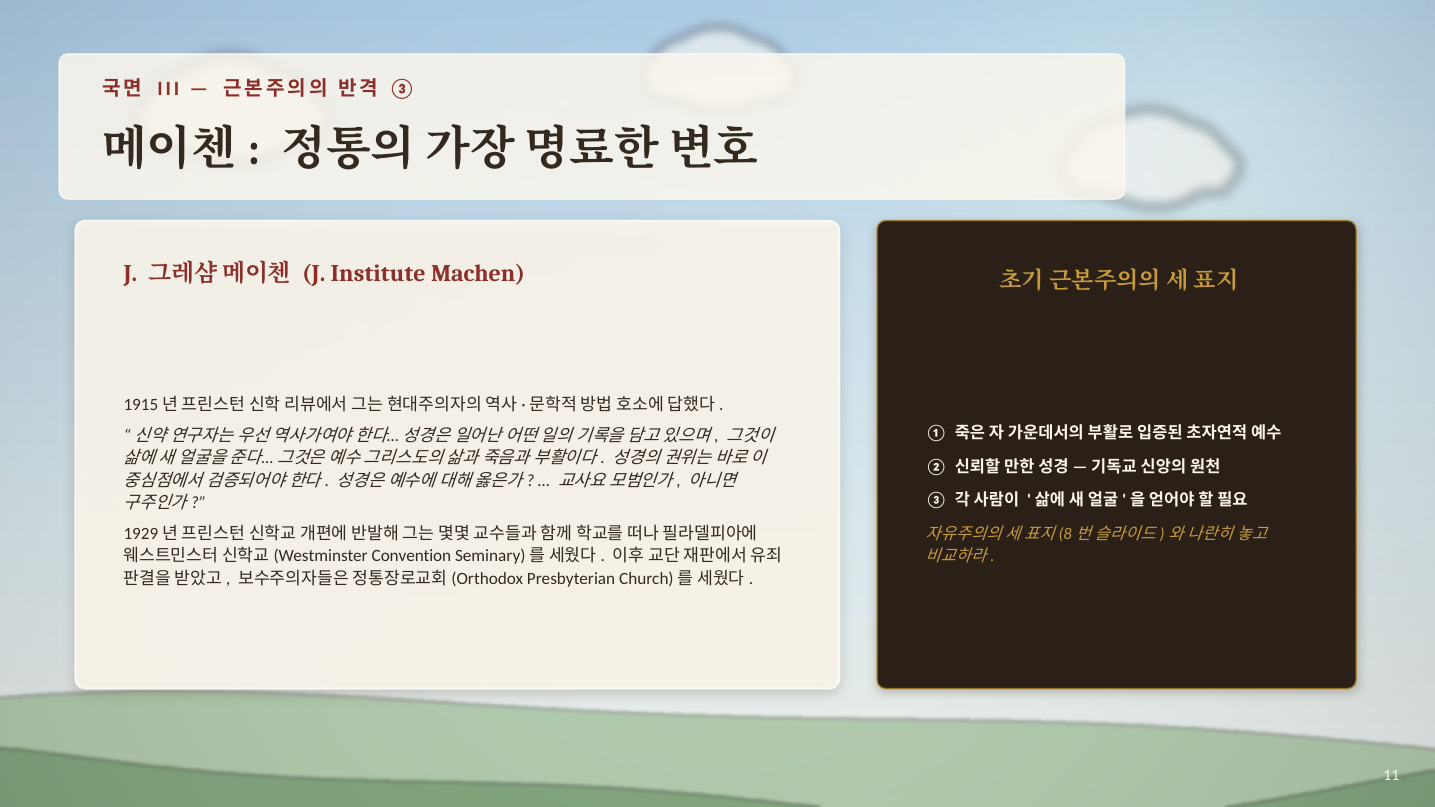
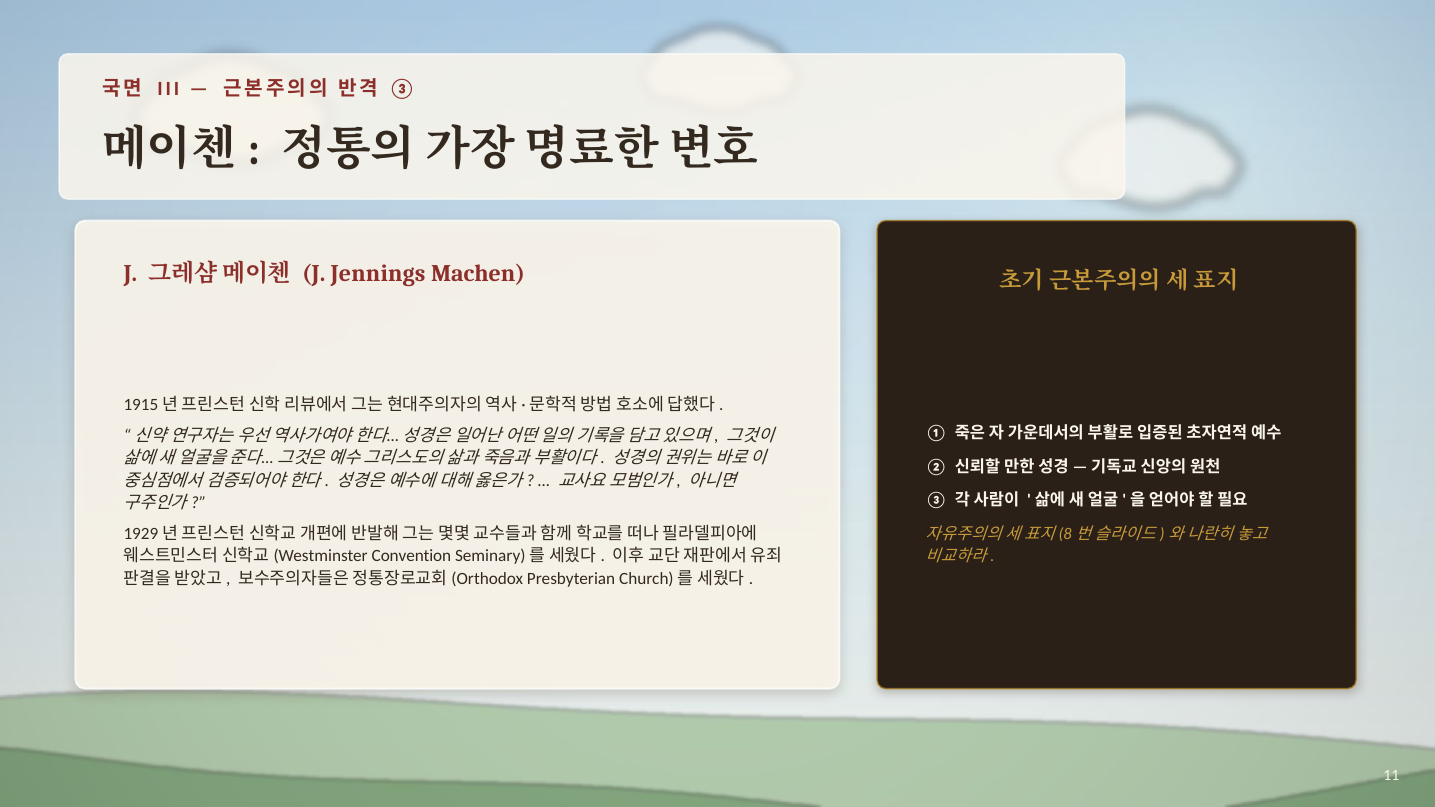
Institute: Institute -> Jennings (378, 273)
